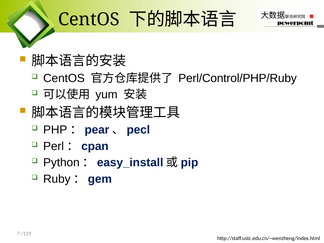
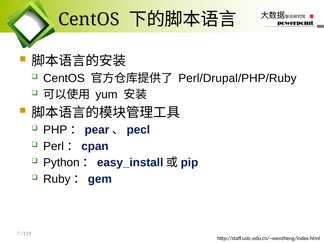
Perl/Control/PHP/Ruby: Perl/Control/PHP/Ruby -> Perl/Drupal/PHP/Ruby (237, 78)
